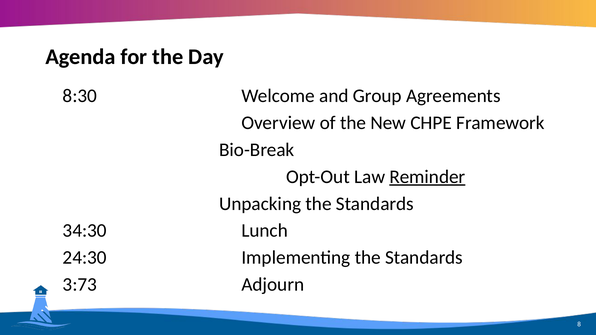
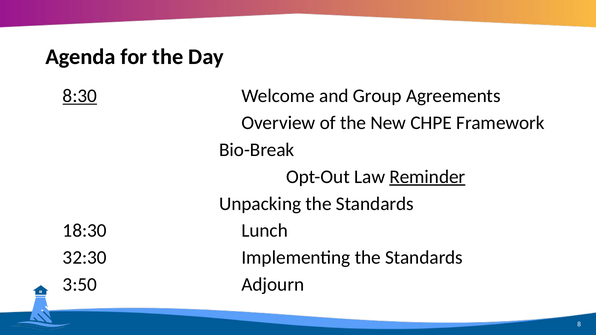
8:30 underline: none -> present (80, 96)
34:30: 34:30 -> 18:30 (85, 231)
24:30: 24:30 -> 32:30 (85, 258)
3:73: 3:73 -> 3:50 (80, 285)
